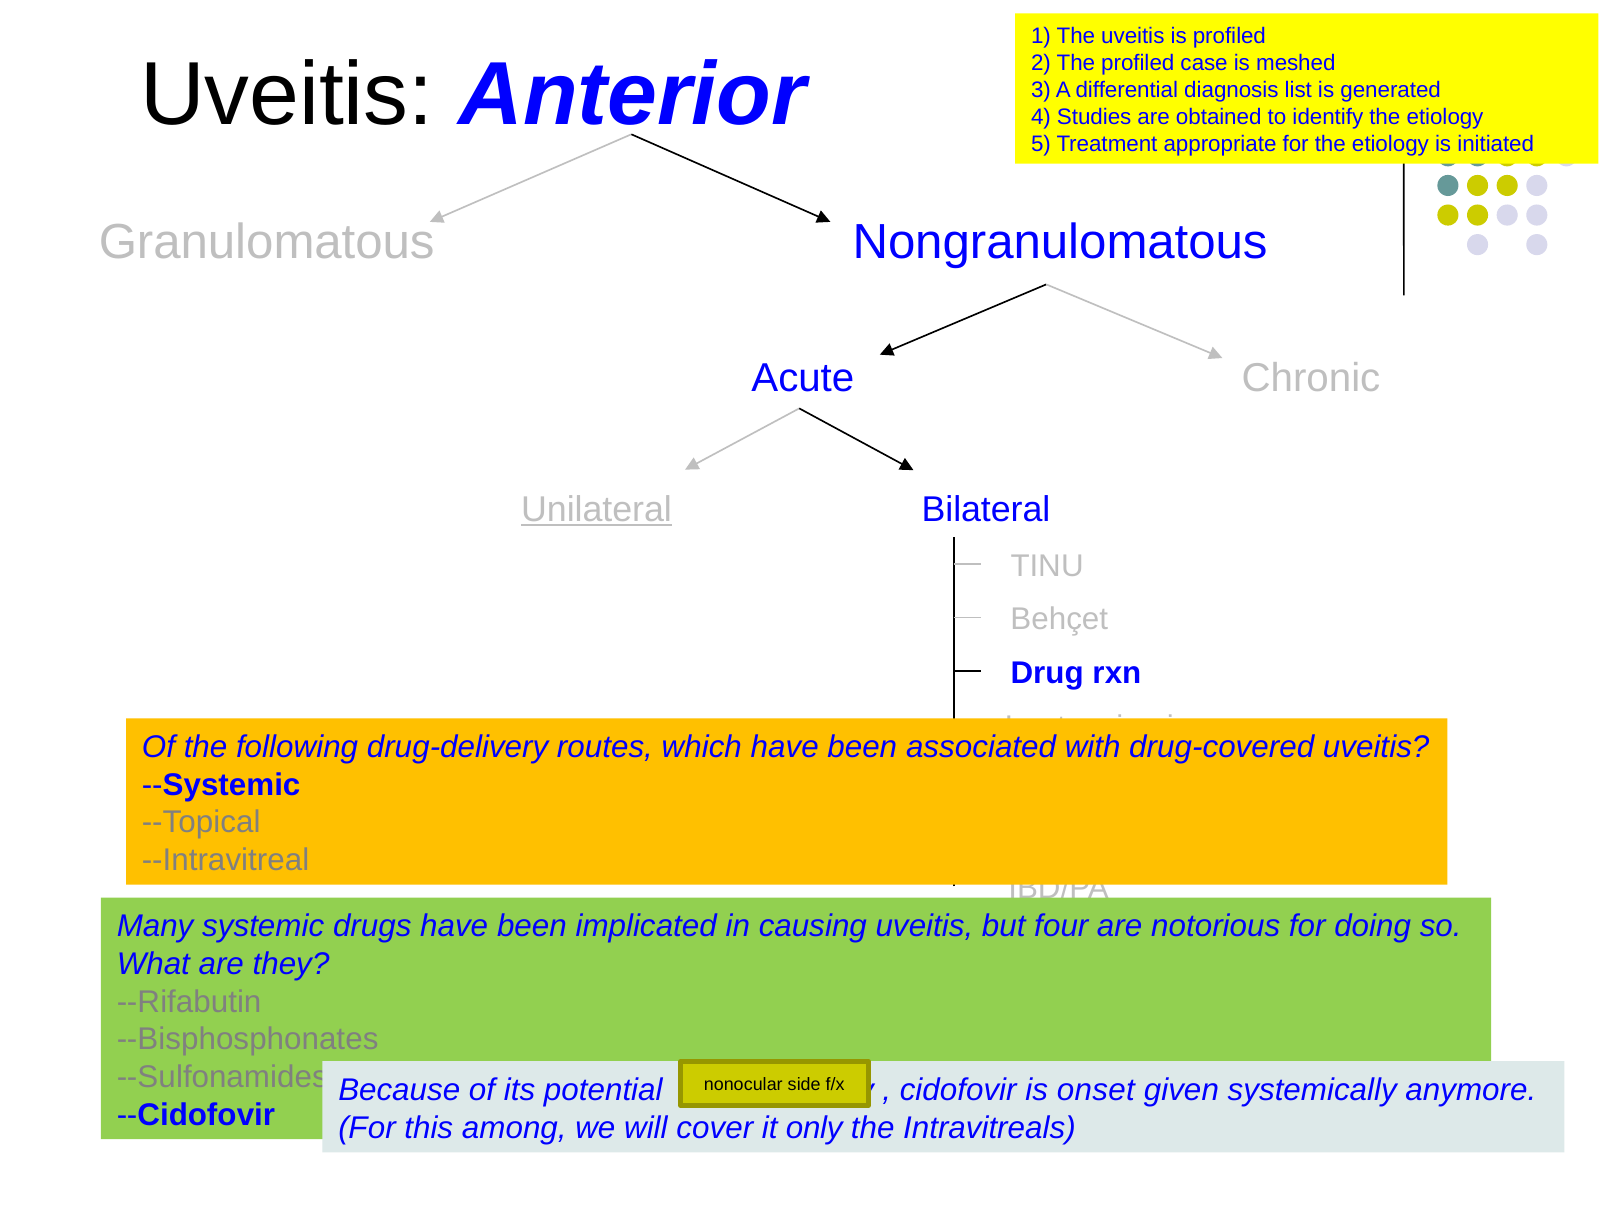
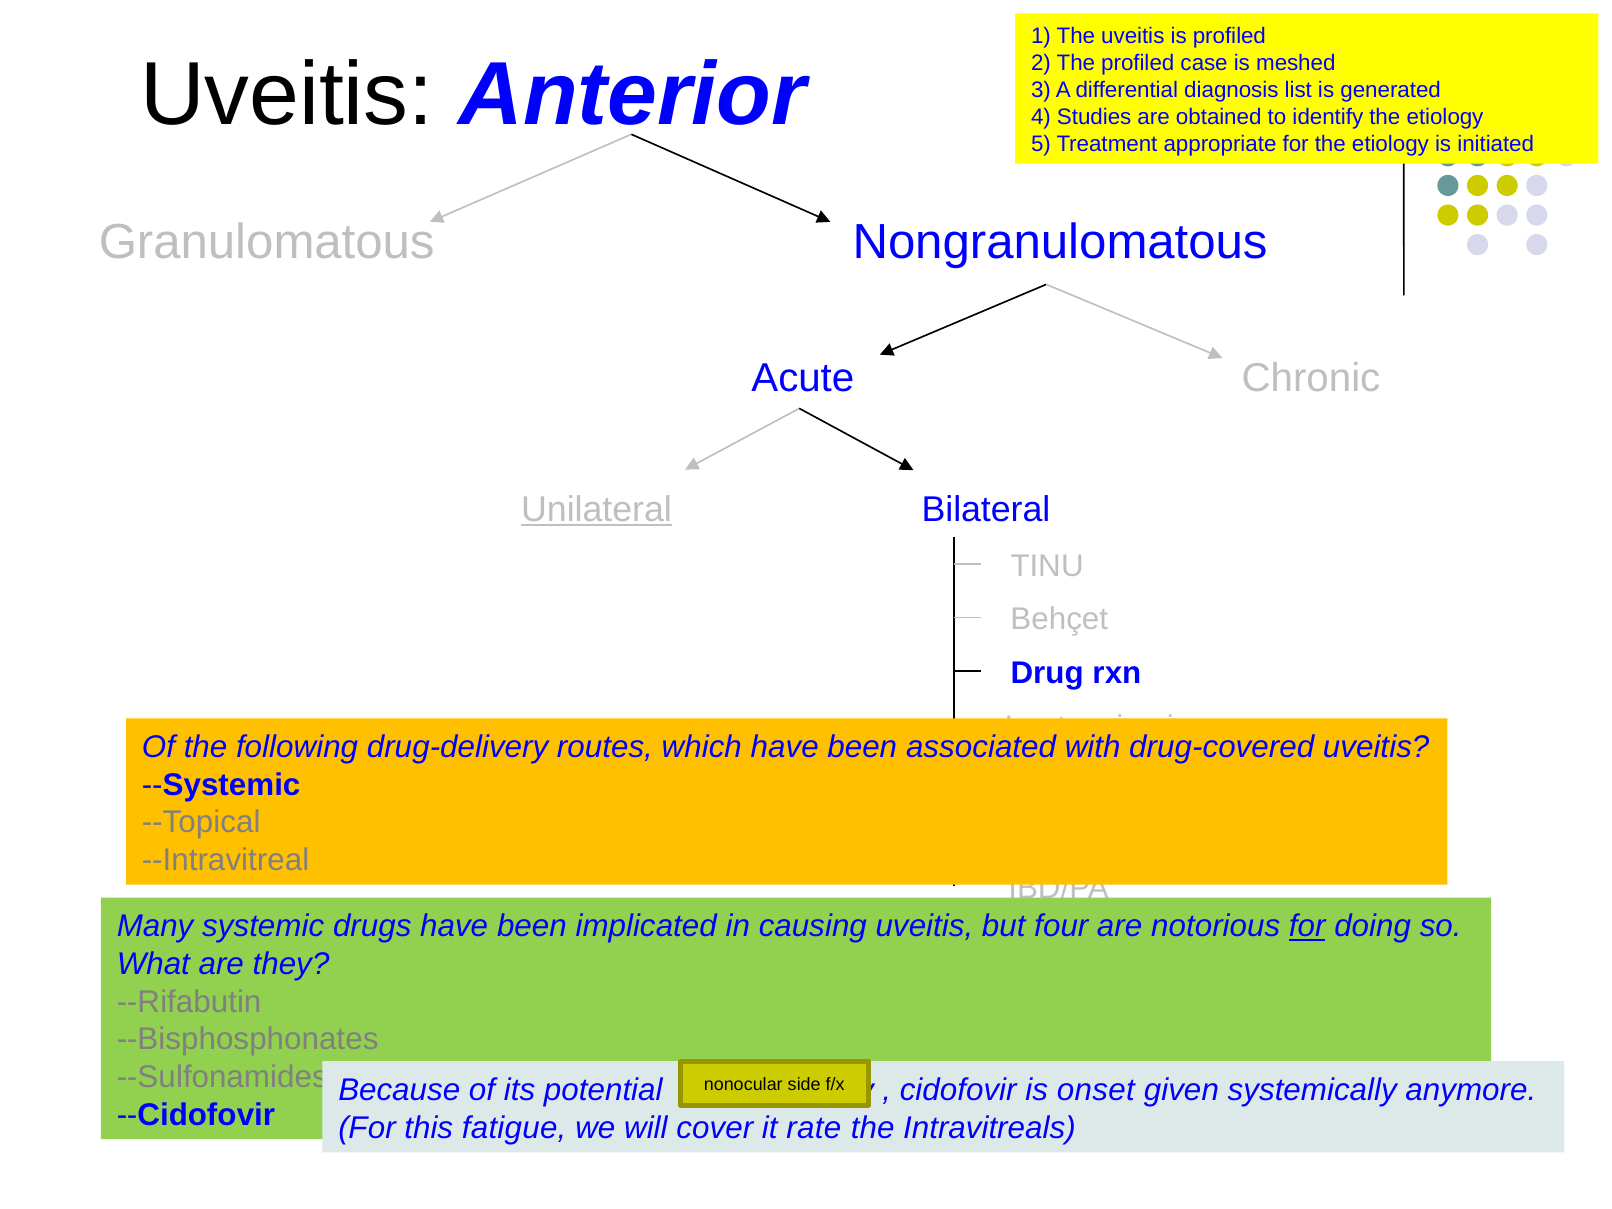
for underline: none -> present (1307, 927)
among: among -> fatigue (514, 1128)
only: only -> rate (814, 1128)
